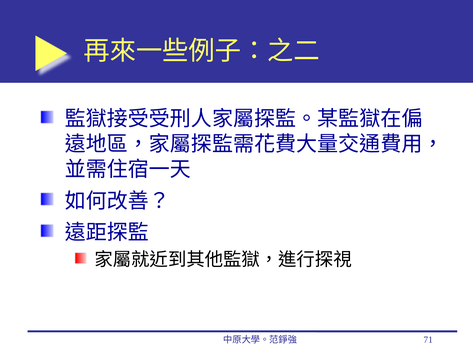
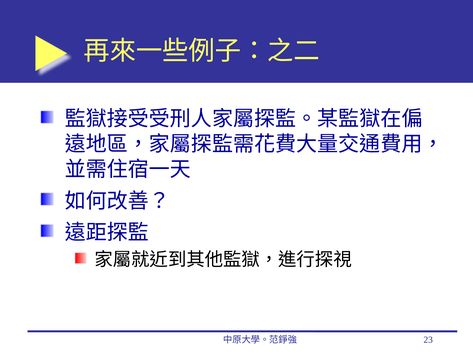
71: 71 -> 23 (428, 340)
